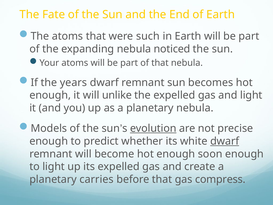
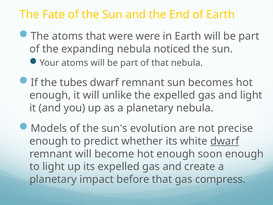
were such: such -> were (148, 36)
years: years -> tubes (74, 82)
evolution underline: present -> none (153, 128)
carries: carries -> impact (97, 179)
